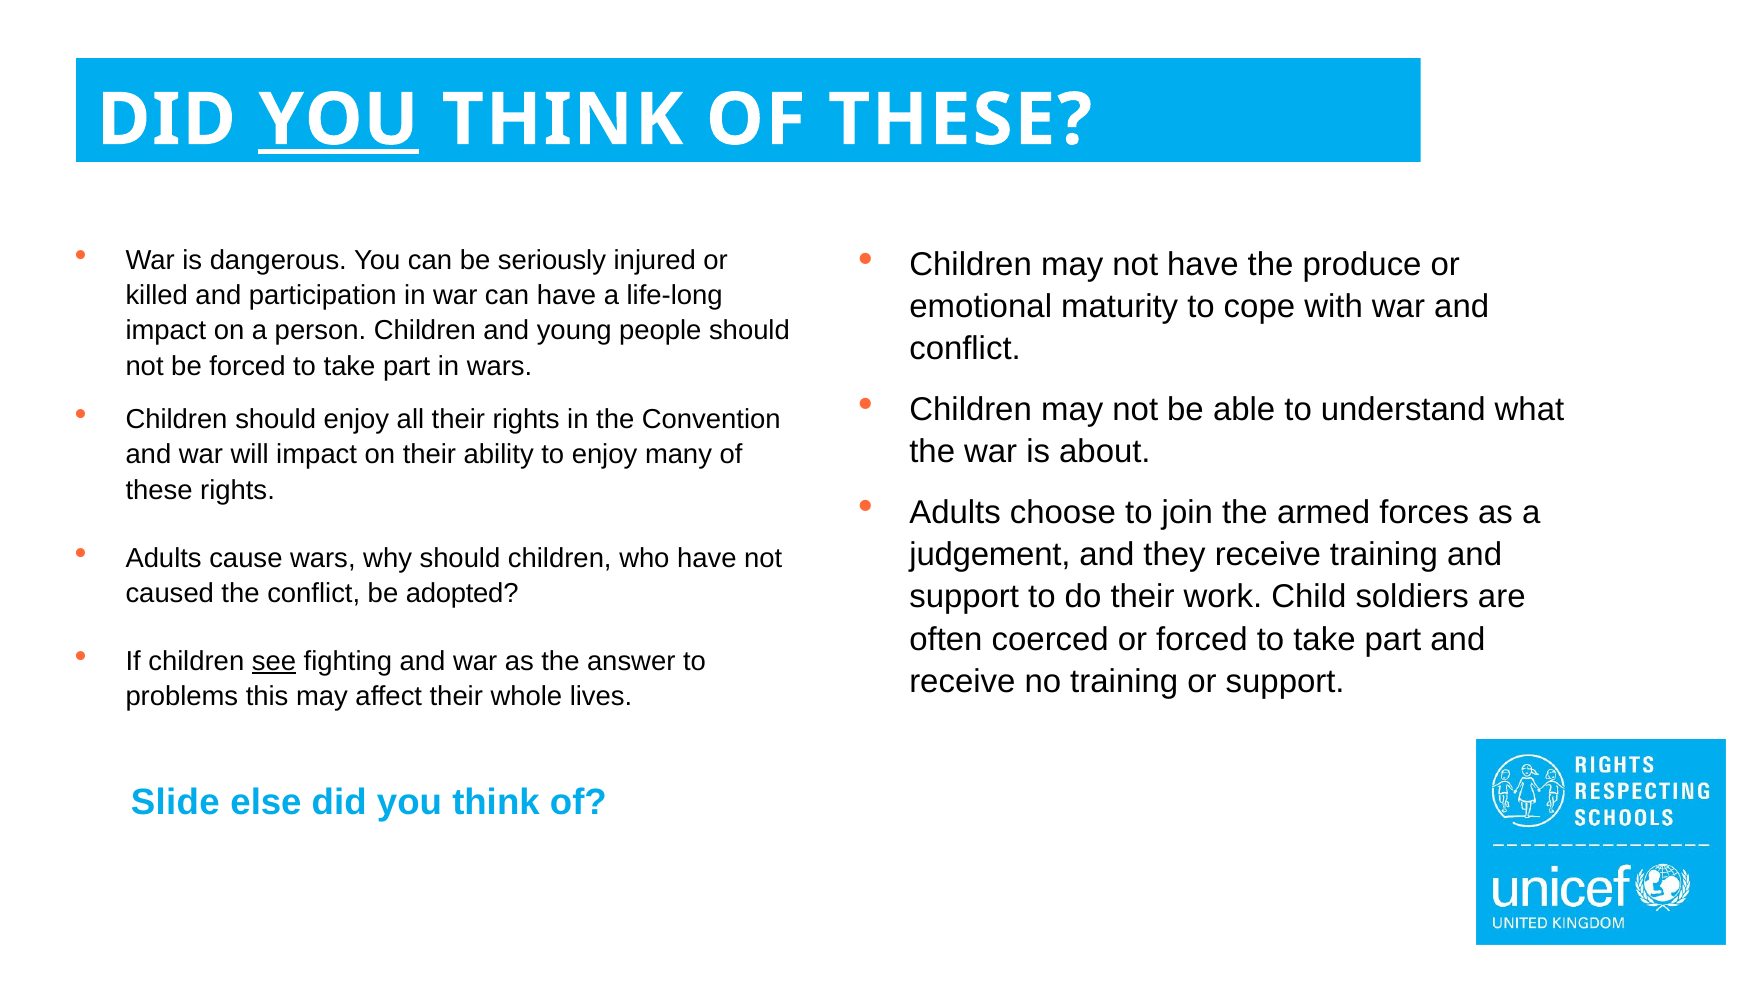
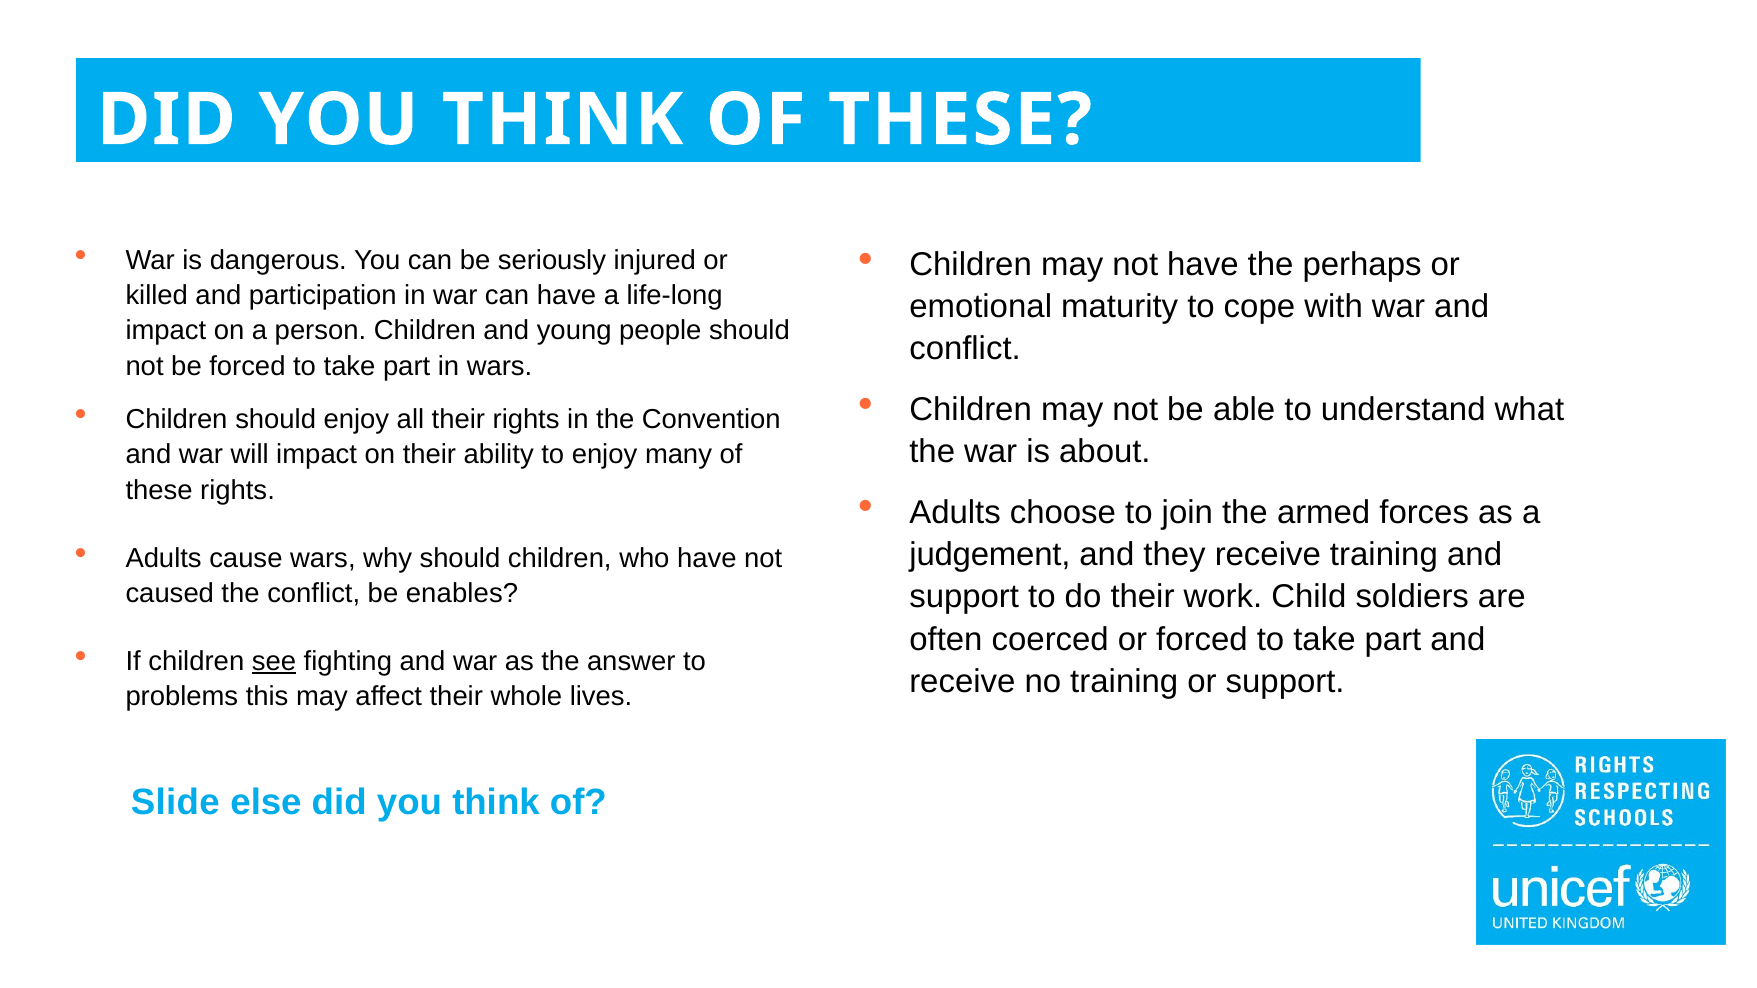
YOU underline: present -> none (338, 120)
produce: produce -> perhaps (1362, 265)
adopted: adopted -> enables (462, 594)
